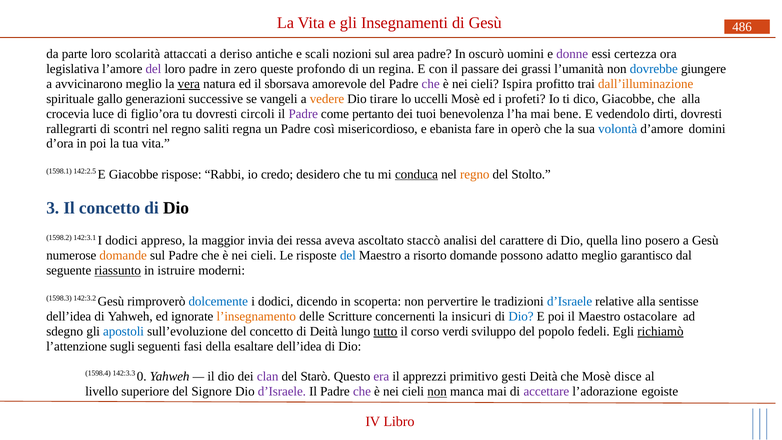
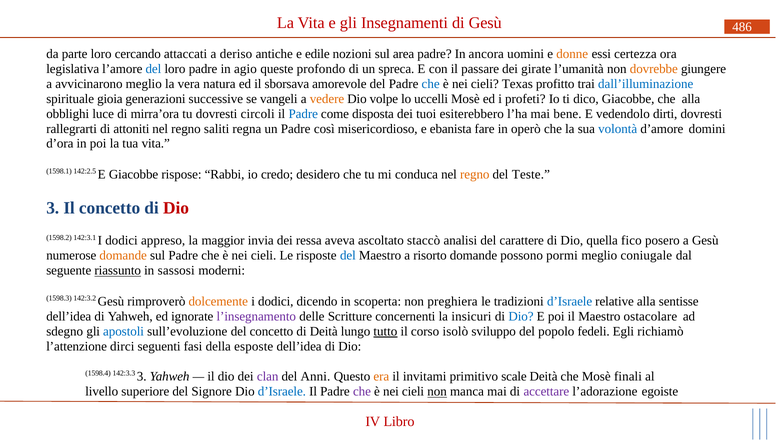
scolarità: scolarità -> cercando (138, 54)
scali: scali -> edile (317, 54)
oscurò: oscurò -> ancora (486, 54)
donne colour: purple -> orange (572, 54)
del colour: purple -> blue (153, 69)
zero: zero -> agio (245, 69)
regina: regina -> spreca (396, 69)
grassi: grassi -> girate (536, 69)
dovrebbe colour: blue -> orange (654, 69)
vera underline: present -> none (189, 84)
che colour: purple -> blue (431, 84)
Ispira: Ispira -> Texas (517, 84)
dall’illuminazione colour: orange -> blue (646, 84)
gallo: gallo -> gioia (110, 99)
tirare: tirare -> volpe (384, 99)
crocevia: crocevia -> obblighi (68, 114)
figlio’ora: figlio’ora -> mirra’ora (155, 114)
Padre colour: purple -> blue (303, 114)
pertanto: pertanto -> disposta (373, 114)
benevolenza: benevolenza -> esiterebbero (472, 114)
scontri: scontri -> attoniti (131, 129)
conduca underline: present -> none (416, 174)
Stolto: Stolto -> Teste (531, 174)
Dio colour: black -> red (176, 208)
lino: lino -> fico (631, 241)
adatto: adatto -> pormi (562, 256)
garantisco: garantisco -> coniugale (646, 256)
istruire: istruire -> sassosi (176, 271)
dolcemente colour: blue -> orange (218, 302)
pervertire: pervertire -> preghiera (453, 302)
l’insegnamento colour: orange -> purple (256, 317)
verdi: verdi -> isolò (455, 332)
richiamò underline: present -> none (660, 332)
sugli: sugli -> dirci (122, 347)
esaltare: esaltare -> esposte (254, 347)
142:3.3 0: 0 -> 3 (142, 377)
Starò: Starò -> Anni (315, 377)
era colour: purple -> orange (381, 377)
apprezzi: apprezzi -> invitami (425, 377)
gesti: gesti -> scale (514, 377)
disce: disce -> finali (628, 377)
d’Israele colour: purple -> blue (282, 392)
